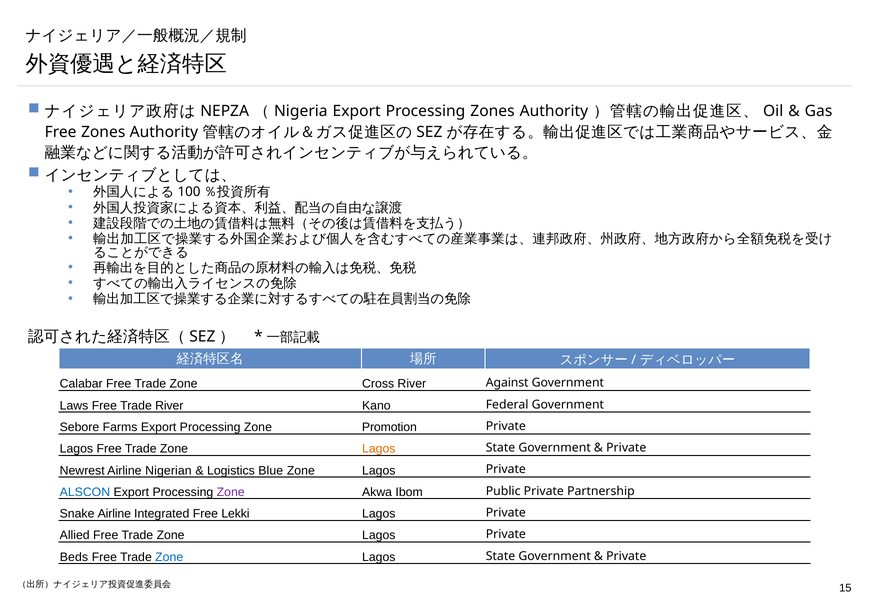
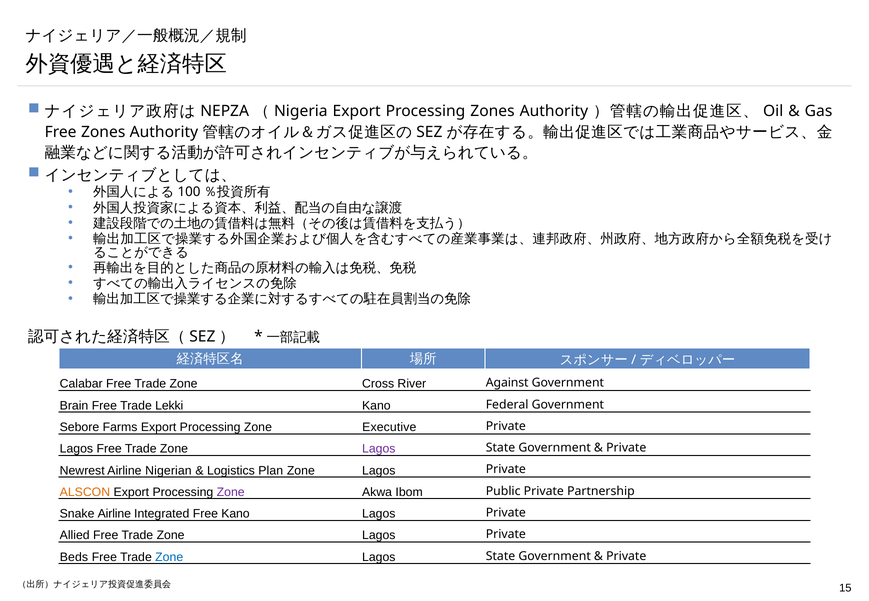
Laws: Laws -> Brain (74, 406)
Trade River: River -> Lekki (169, 406)
Promotion: Promotion -> Executive (389, 428)
Lagos colour: orange -> purple (379, 449)
Blue: Blue -> Plan (271, 471)
ALSCON colour: blue -> orange (85, 493)
Free Lekki: Lekki -> Kano (235, 514)
